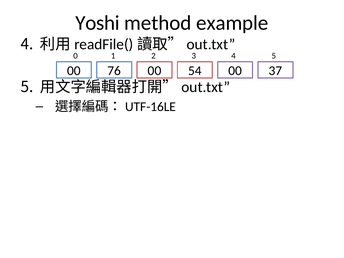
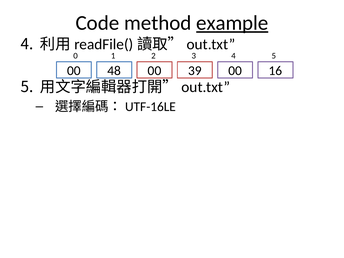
Yoshi: Yoshi -> Code (97, 23)
example underline: none -> present (232, 23)
76: 76 -> 48 (114, 71)
54: 54 -> 39 (195, 71)
37: 37 -> 16 (275, 71)
